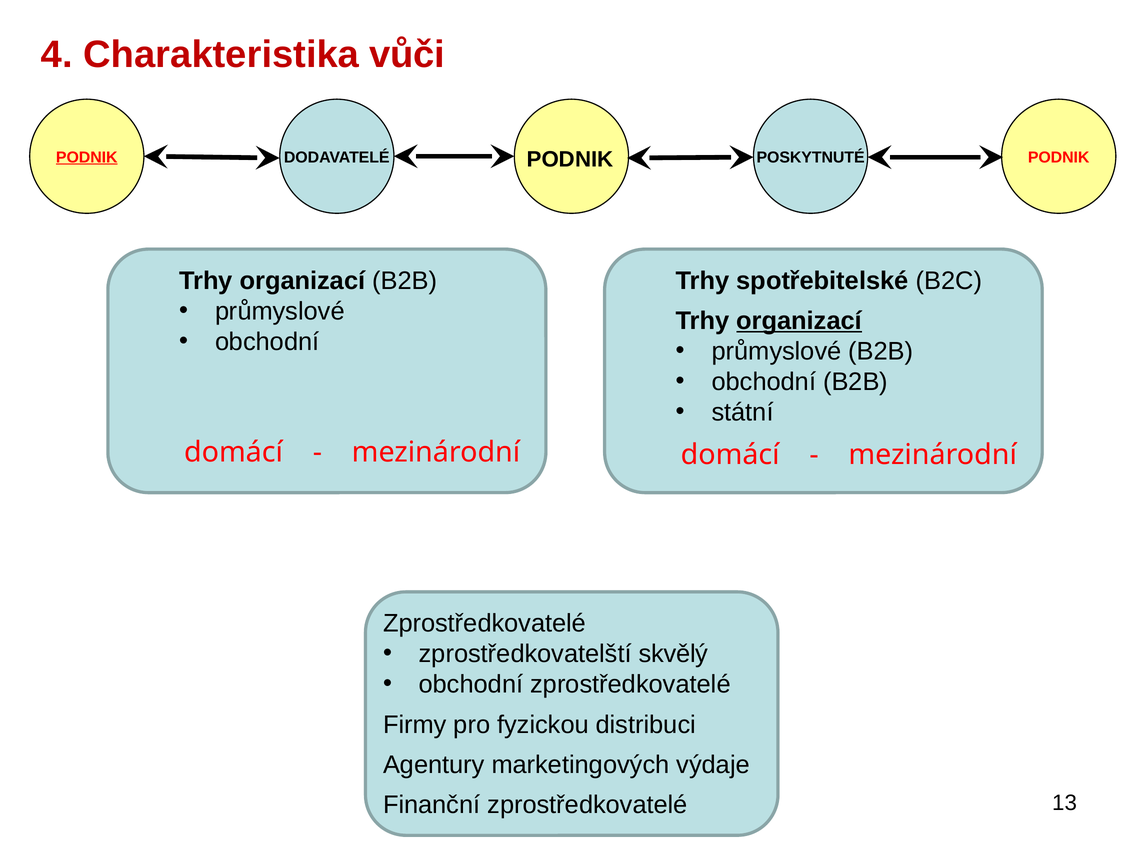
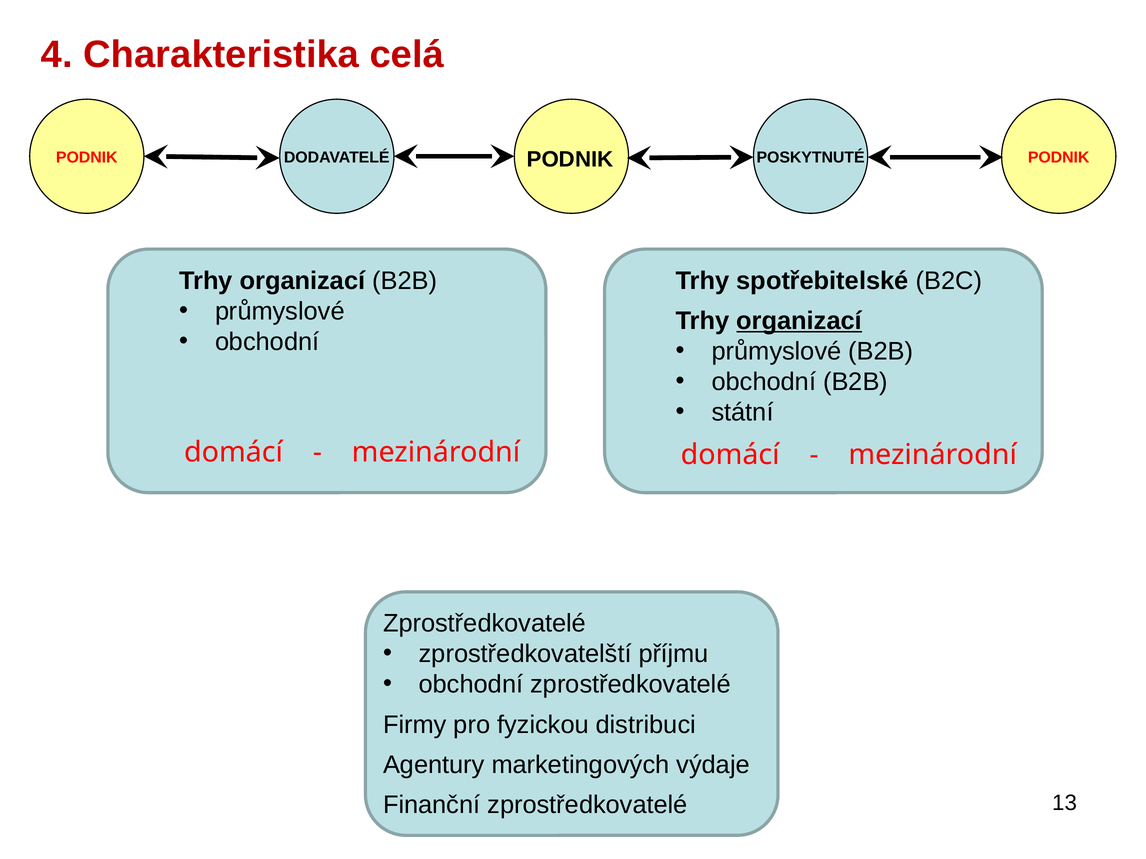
vůči: vůči -> celá (407, 55)
PODNIK underline: present -> none (87, 157)
skvělý: skvělý -> příjmu (673, 654)
